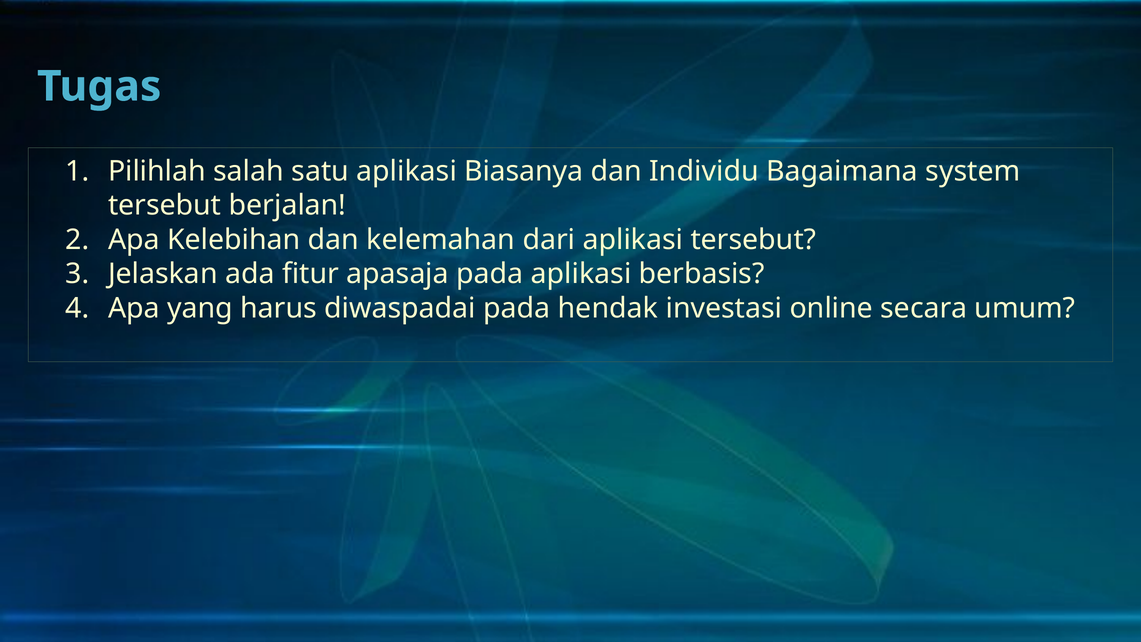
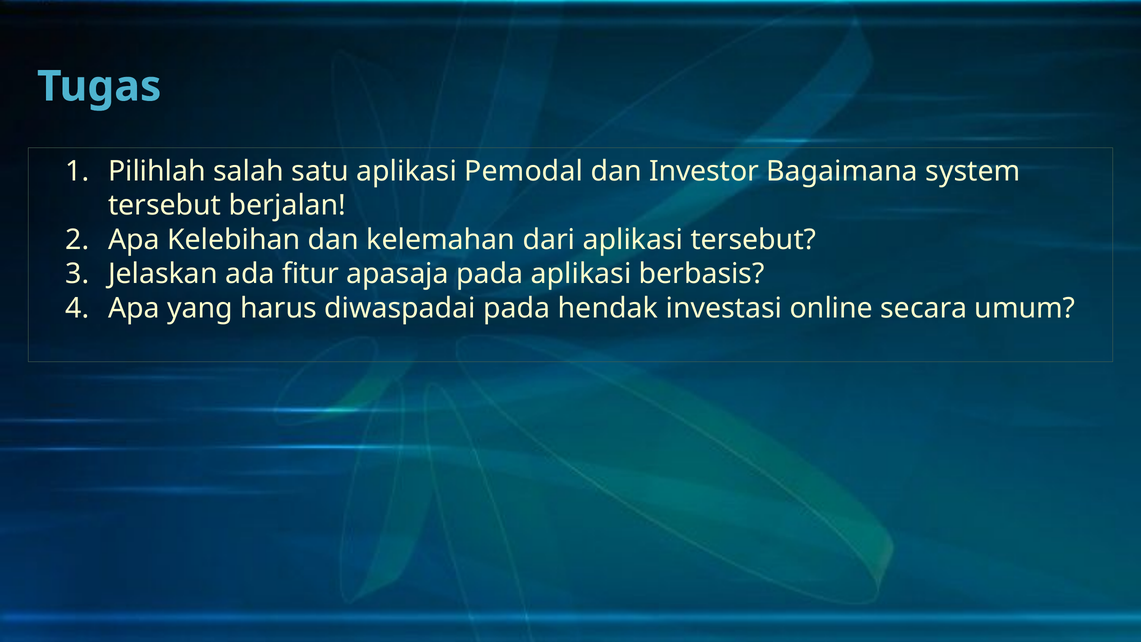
Biasanya: Biasanya -> Pemodal (524, 171)
Individu: Individu -> Investor (704, 171)
